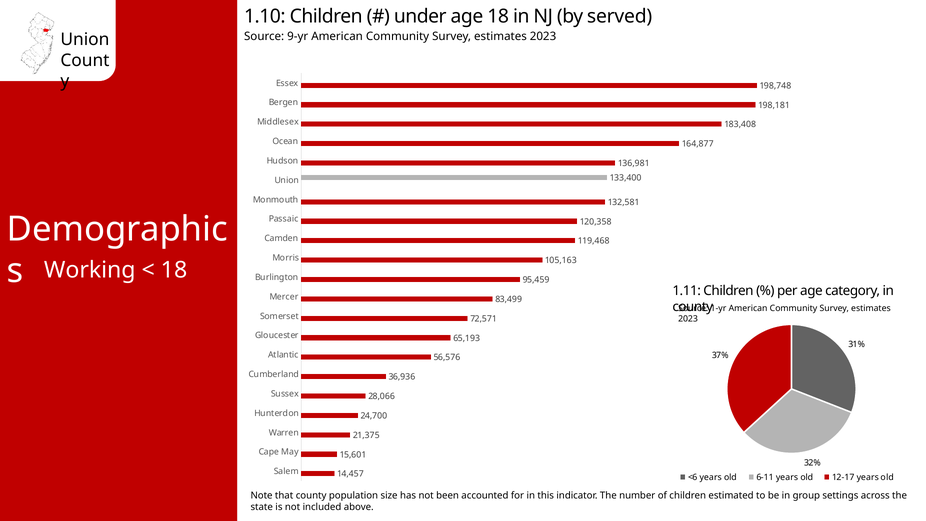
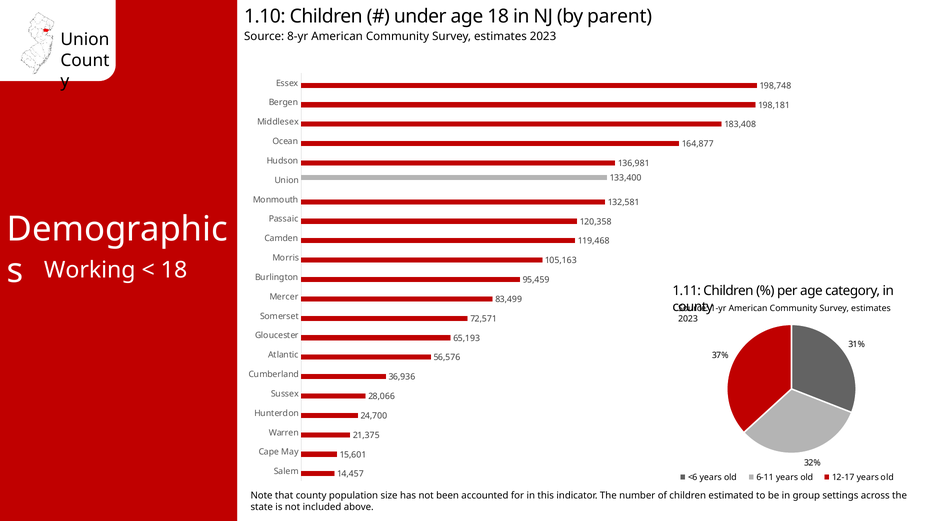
served: served -> parent (620, 16)
9-yr: 9-yr -> 8-yr (298, 37)
